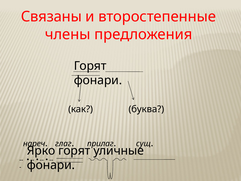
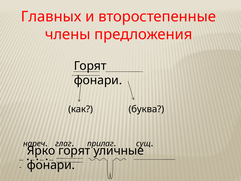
Связаны: Связаны -> Главных (51, 17)
